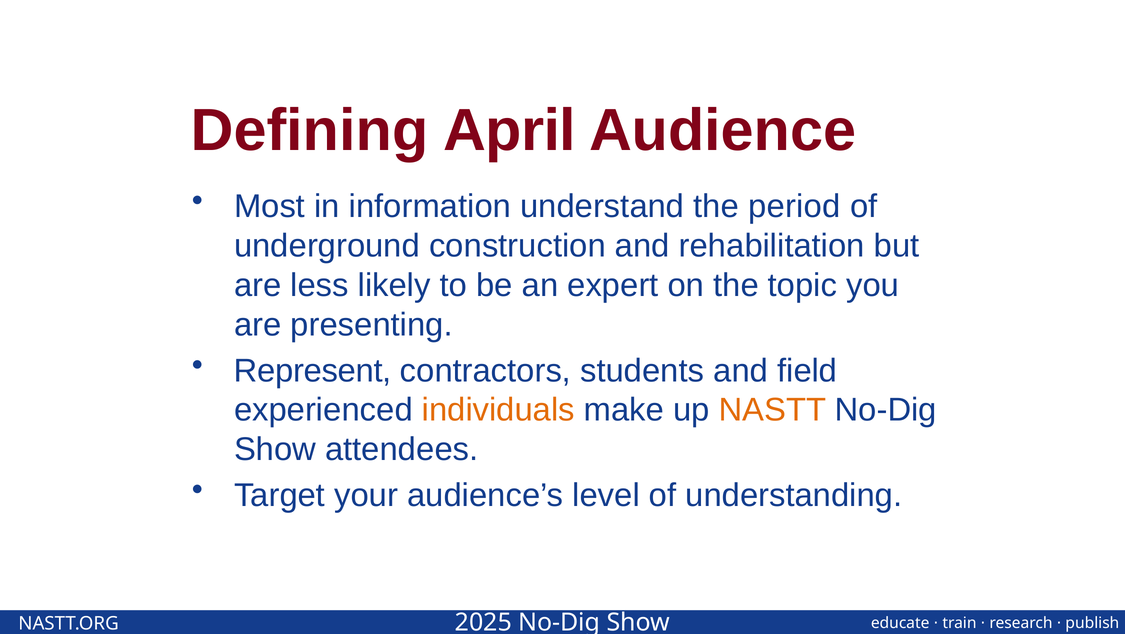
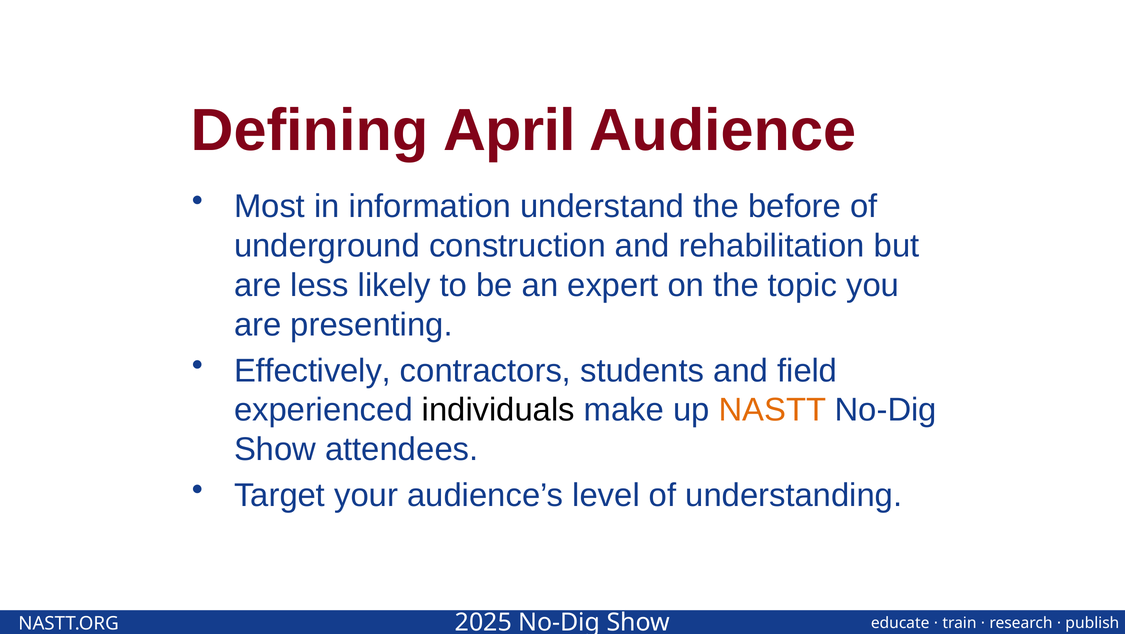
period: period -> before (795, 206)
Represent: Represent -> Effectively (313, 370)
individuals colour: orange -> black (498, 410)
